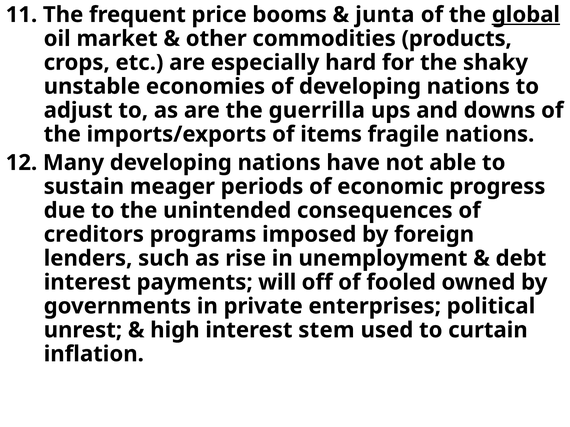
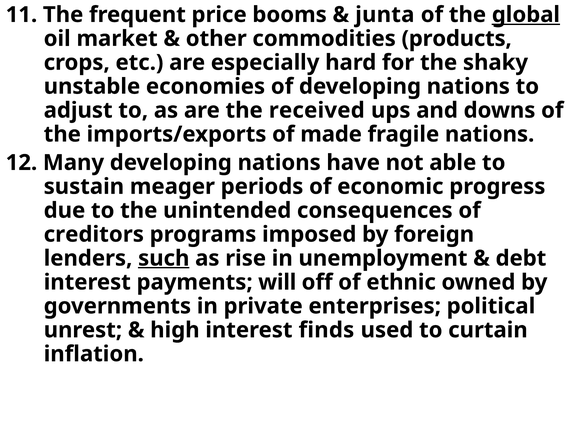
guerrilla: guerrilla -> received (317, 110)
items: items -> made (331, 134)
such underline: none -> present (164, 259)
fooled: fooled -> ethnic (401, 283)
stem: stem -> finds (326, 330)
